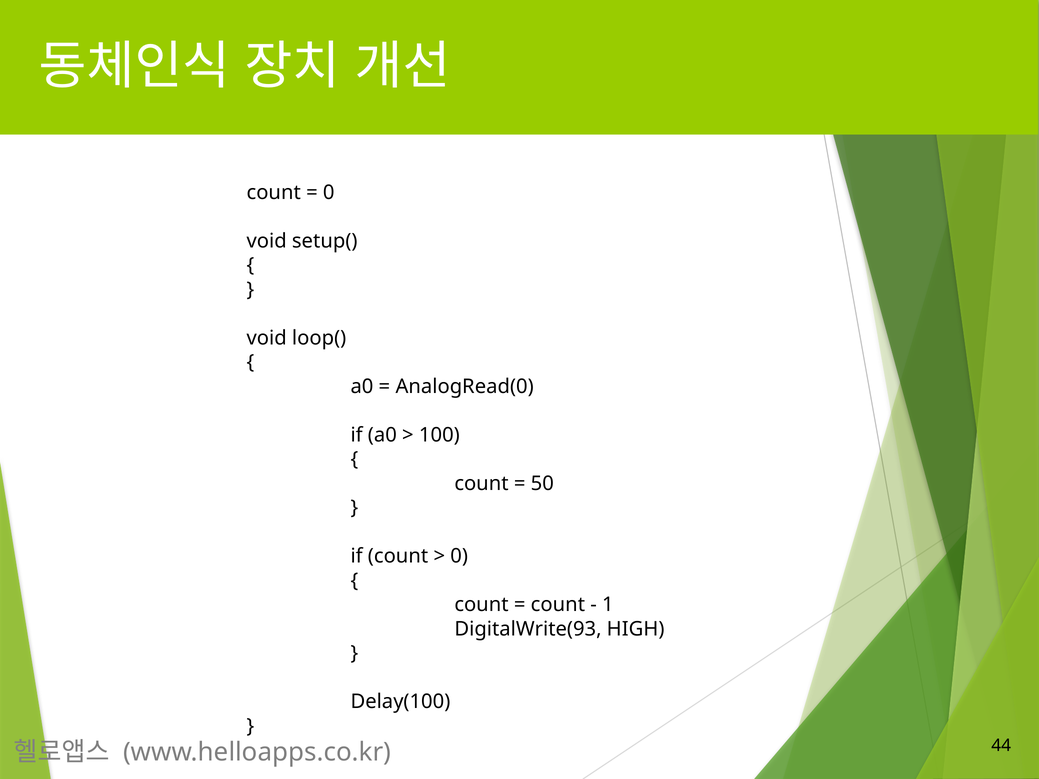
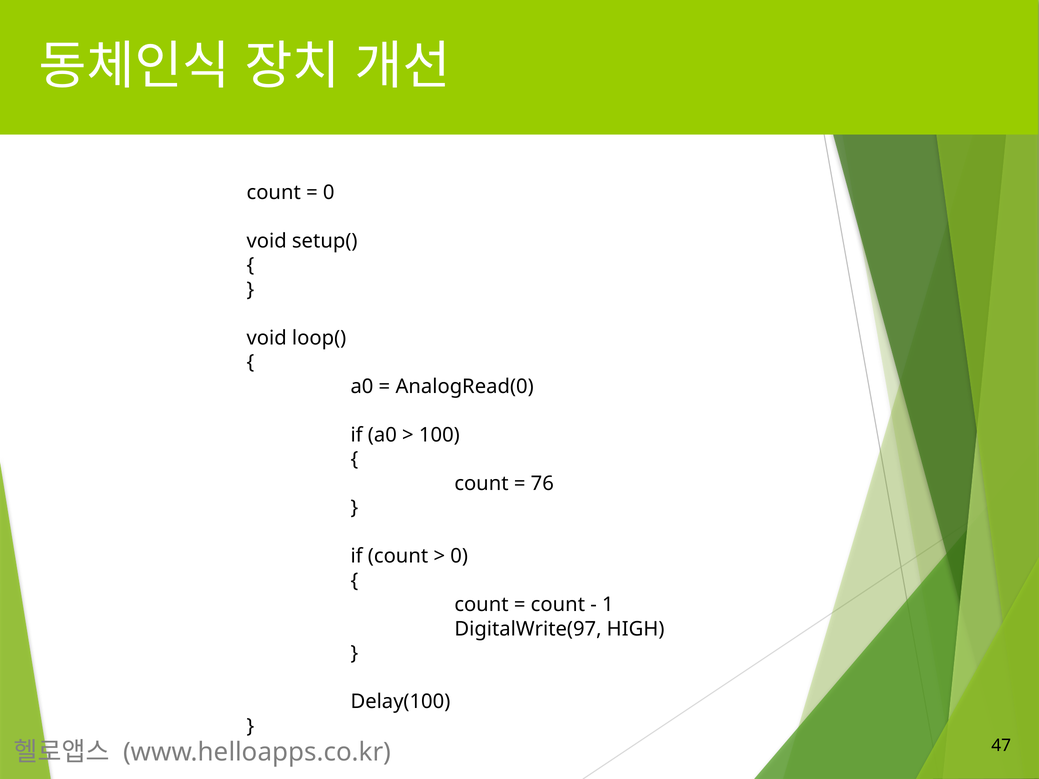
50: 50 -> 76 (542, 484)
DigitalWrite(93: DigitalWrite(93 -> DigitalWrite(97 (528, 629)
44: 44 -> 47 (1001, 746)
